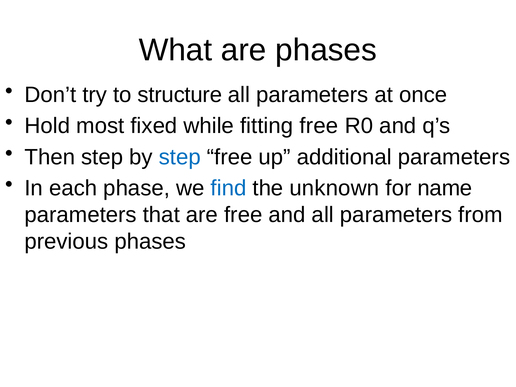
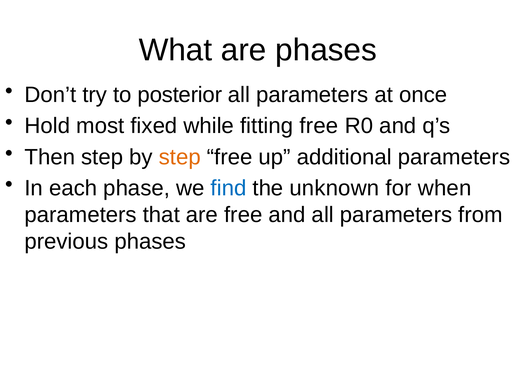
structure: structure -> posterior (180, 95)
step colour: blue -> orange (180, 157)
name: name -> when (445, 188)
